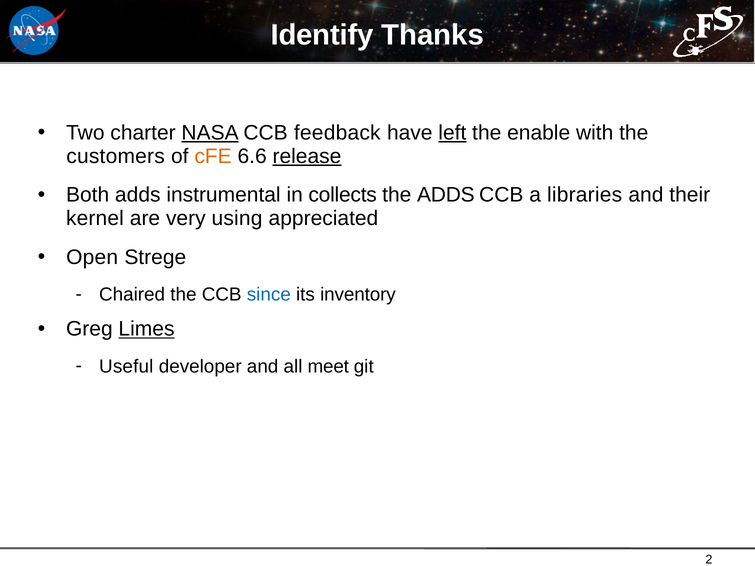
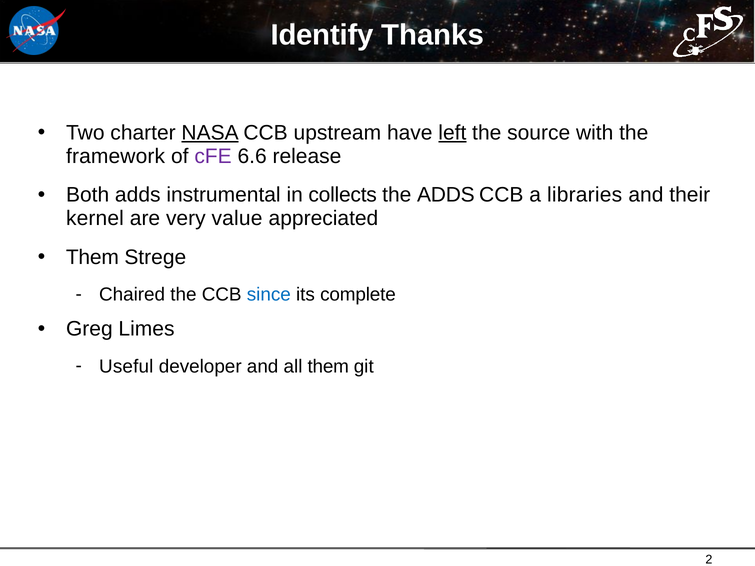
feedback: feedback -> upstream (337, 133)
enable: enable -> source (539, 133)
customers: customers -> framework (116, 156)
cFE colour: orange -> purple (213, 156)
release underline: present -> none (307, 156)
using: using -> value (237, 219)
Open: Open -> Them (92, 257)
inventory: inventory -> complete (358, 295)
Limes underline: present -> none (147, 329)
all meet: meet -> them (328, 366)
